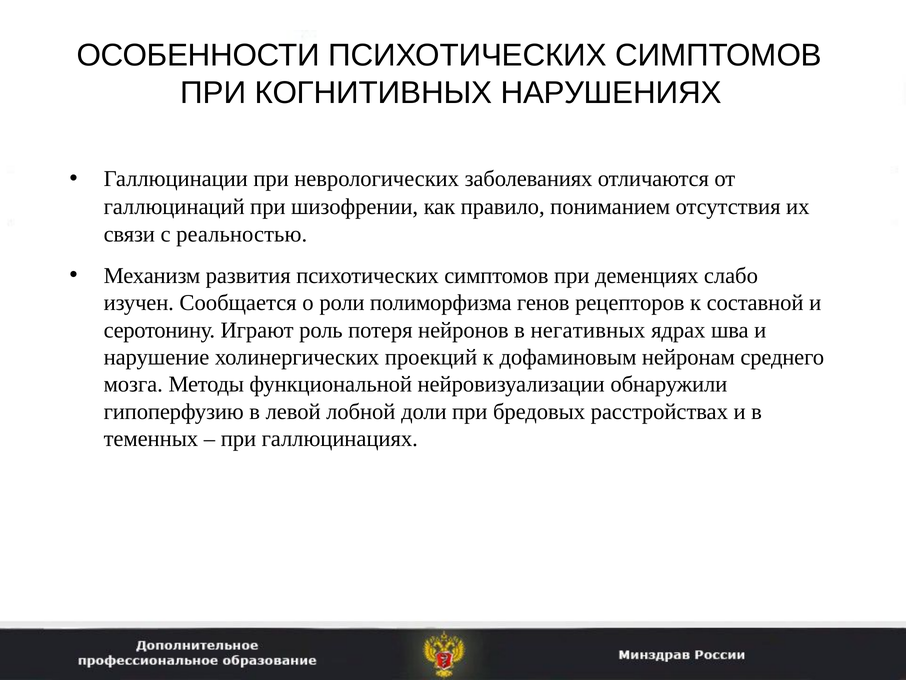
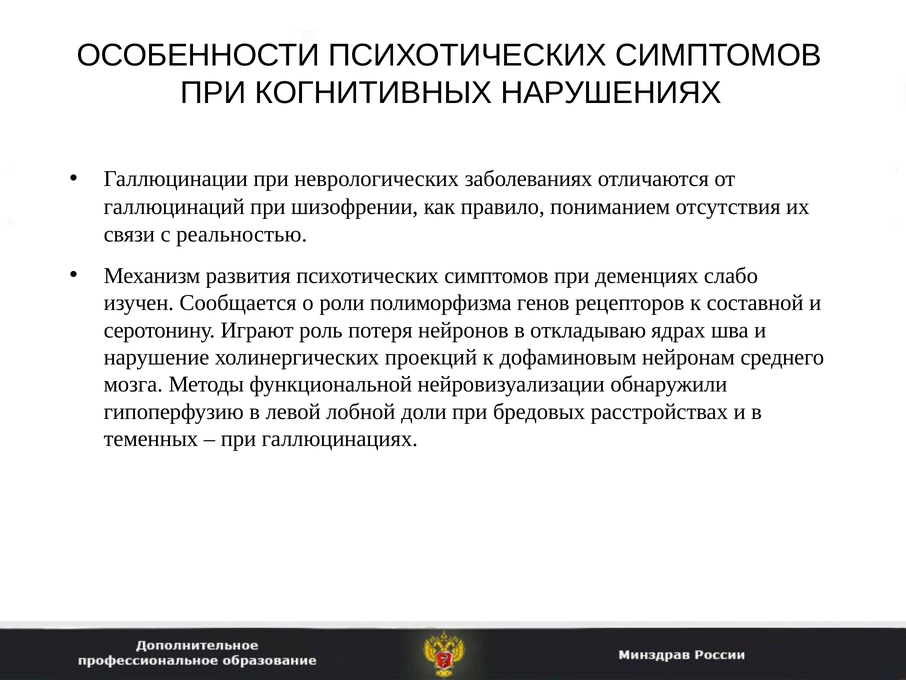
негативных: негативных -> откладываю (588, 330)
